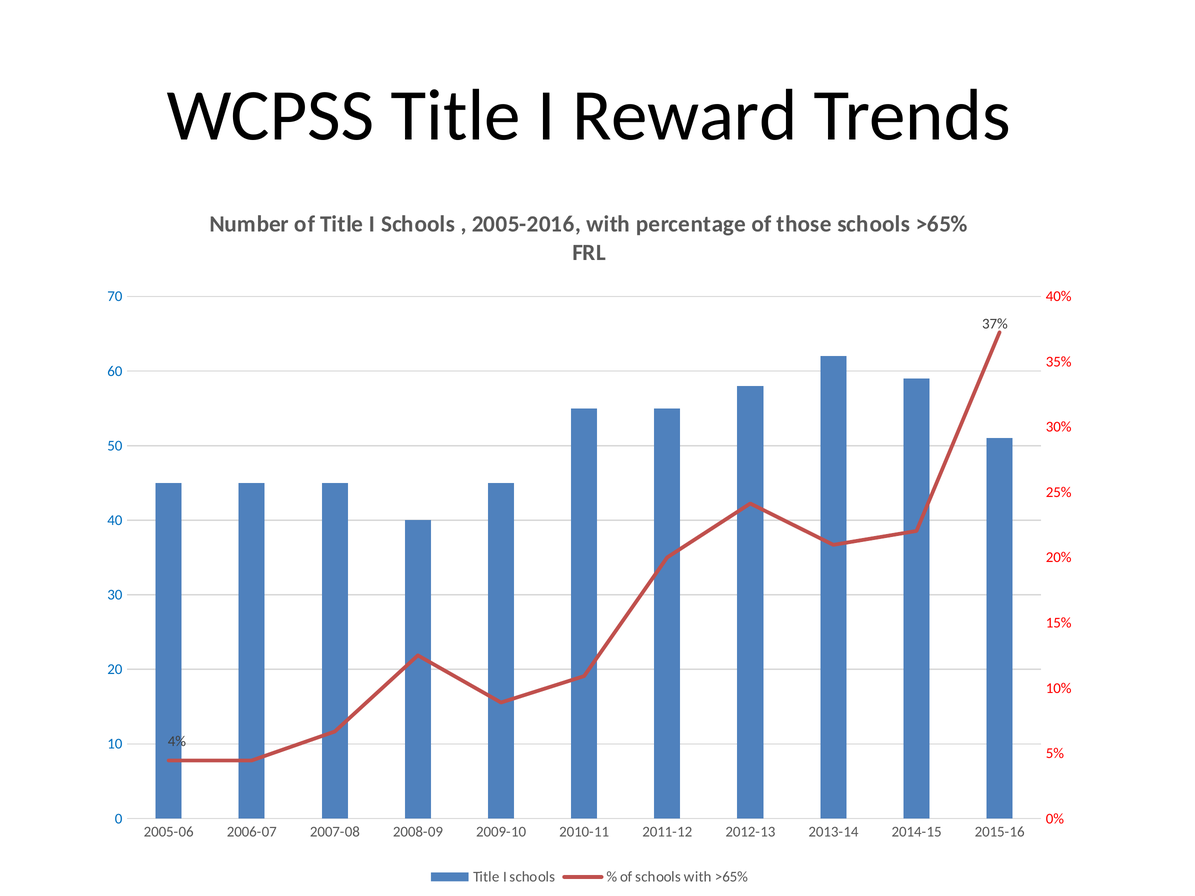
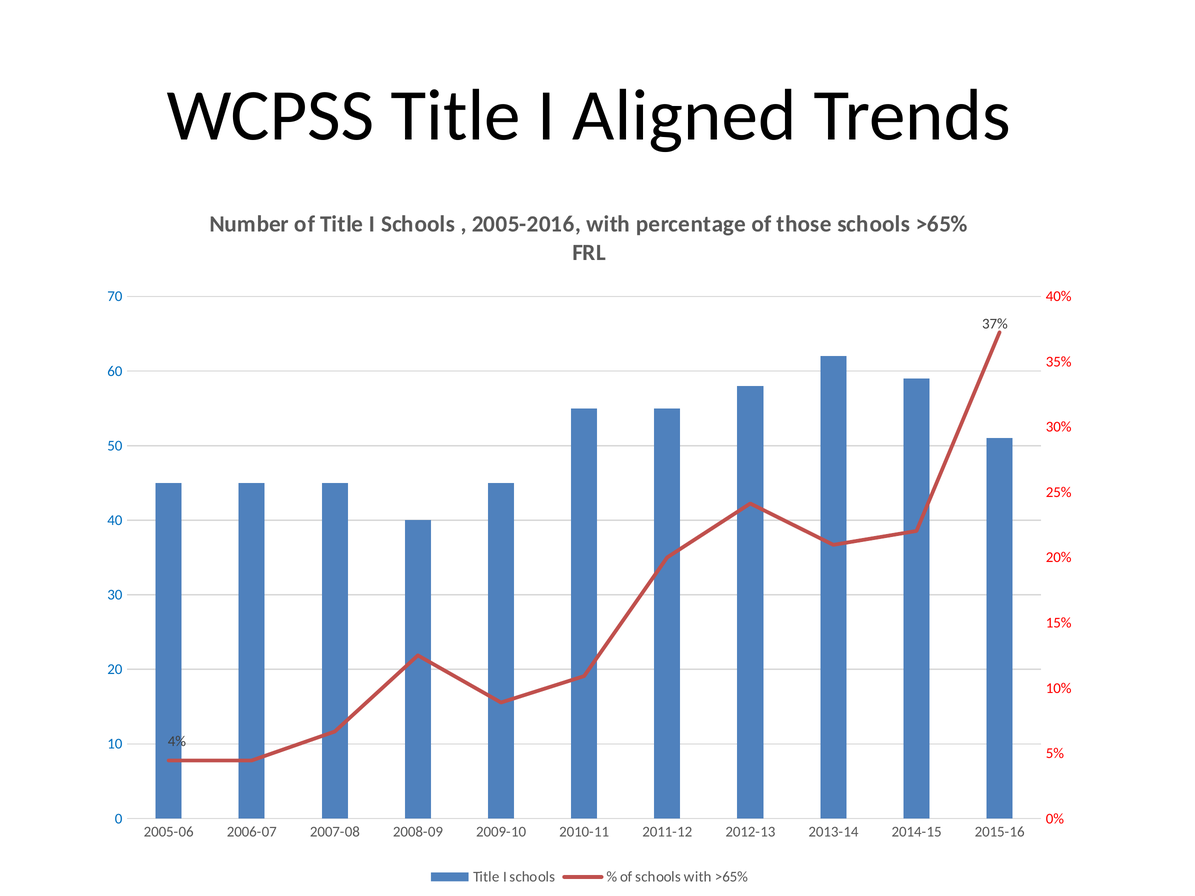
Reward: Reward -> Aligned (684, 116)
